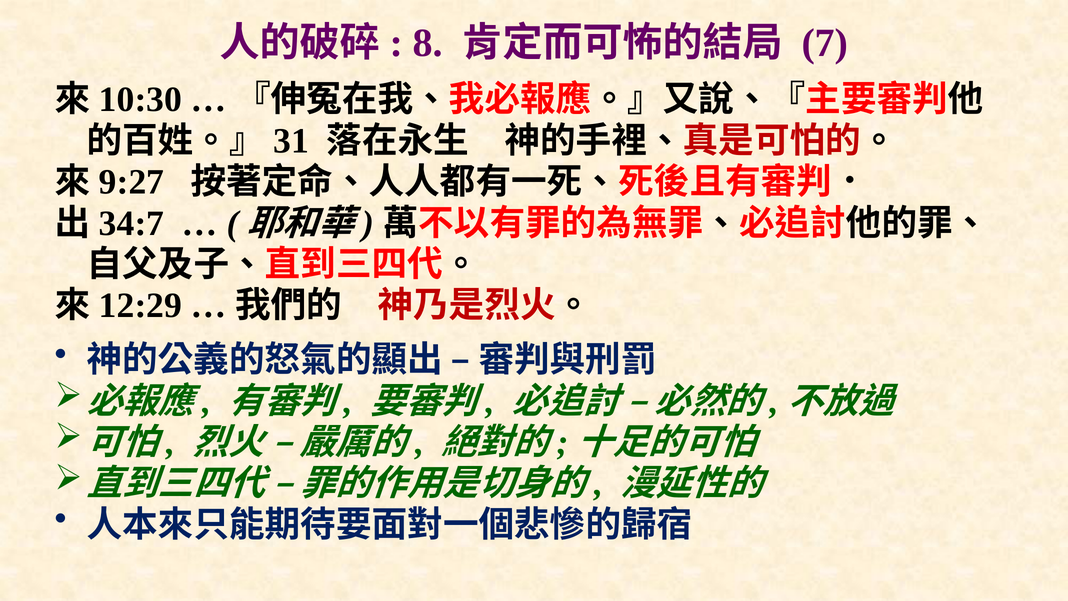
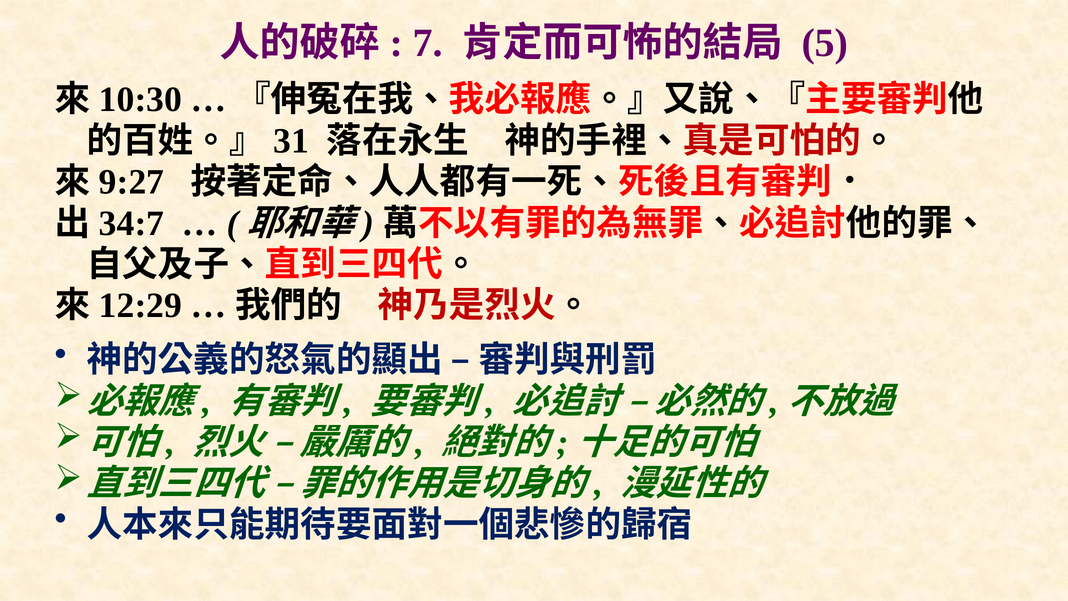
8: 8 -> 7 (428, 43)
7: 7 -> 5 (825, 43)
